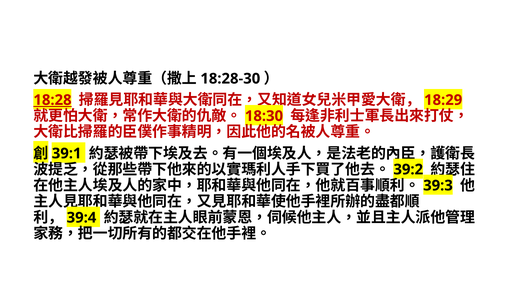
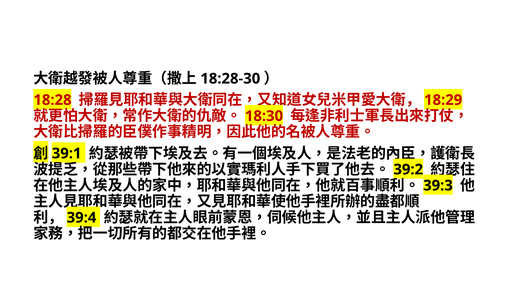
18:28 underline: present -> none (52, 100)
